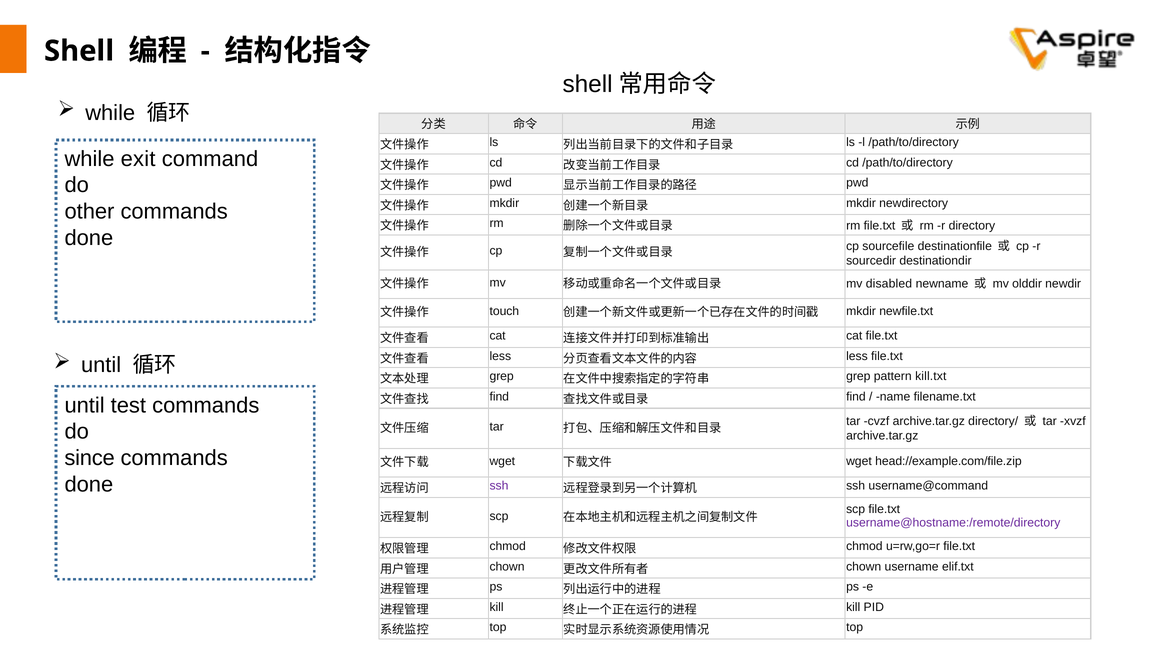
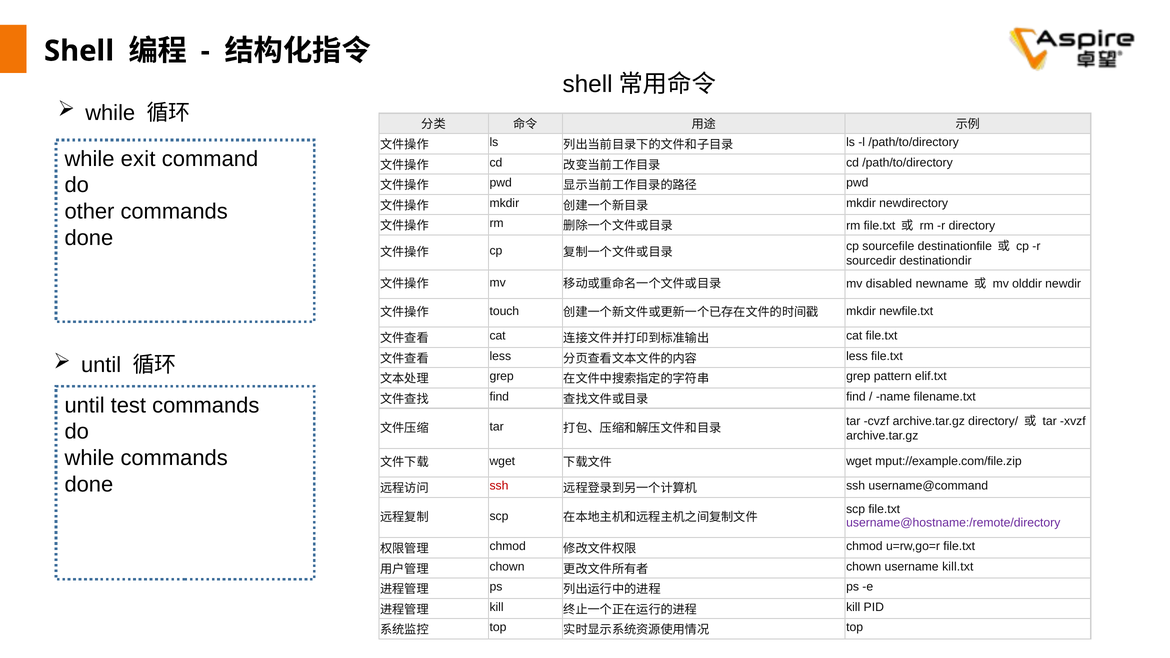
kill.txt: kill.txt -> elif.txt (931, 376)
since: since -> while (90, 458)
head://example.com/file.zip: head://example.com/file.zip -> mput://example.com/file.zip (948, 461)
ssh colour: purple -> red (499, 486)
elif.txt: elif.txt -> kill.txt (958, 567)
